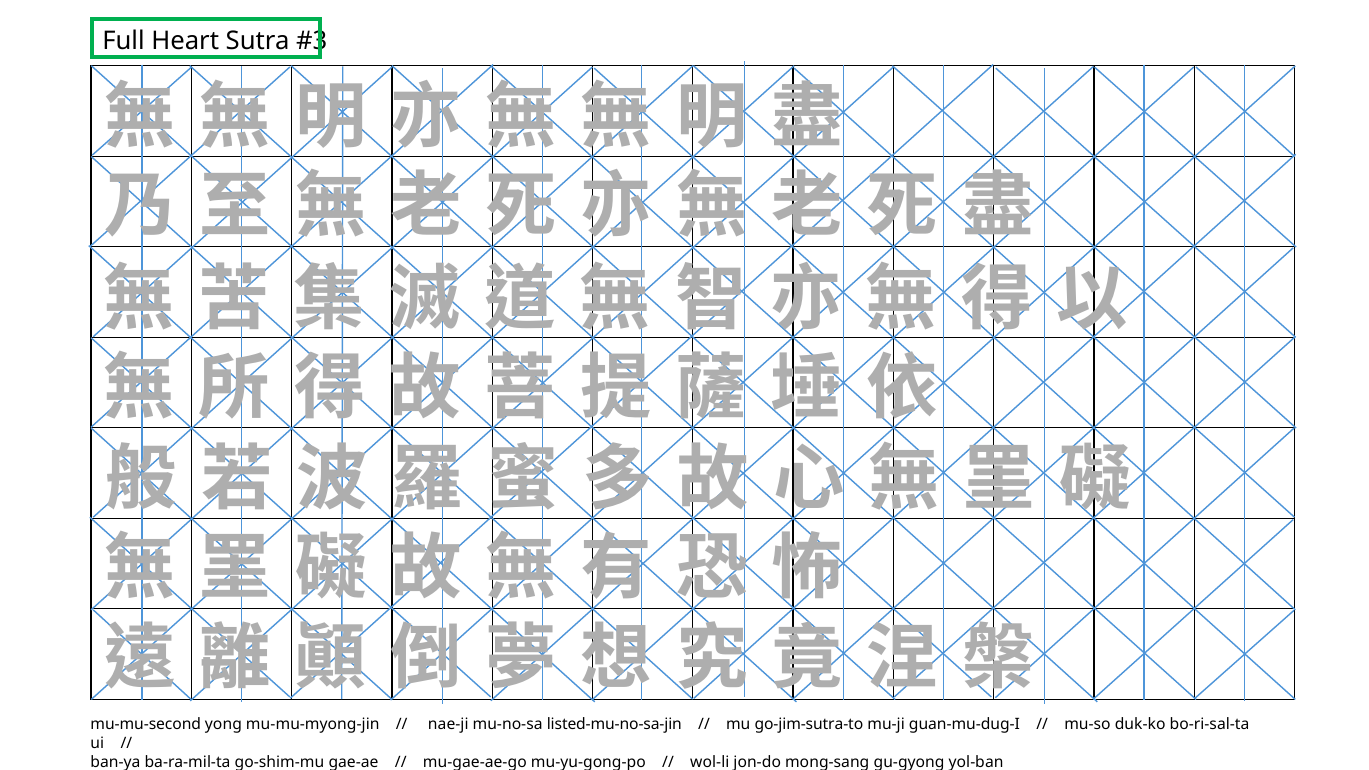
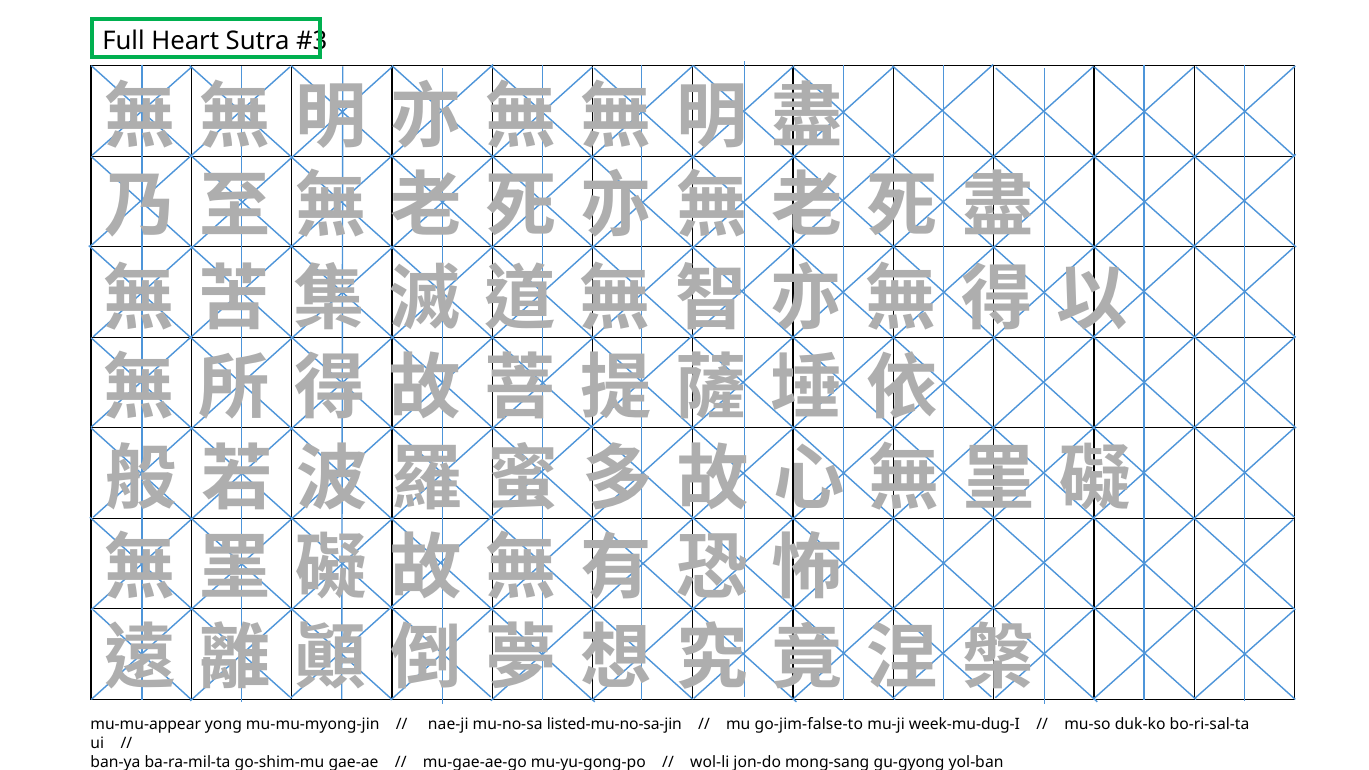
mu-mu-second: mu-mu-second -> mu-mu-appear (146, 725)
go-jim-sutra-to: go-jim-sutra-to -> go-jim-false-to (809, 725)
guan-mu-dug-I: guan-mu-dug-I -> week-mu-dug-I (964, 725)
